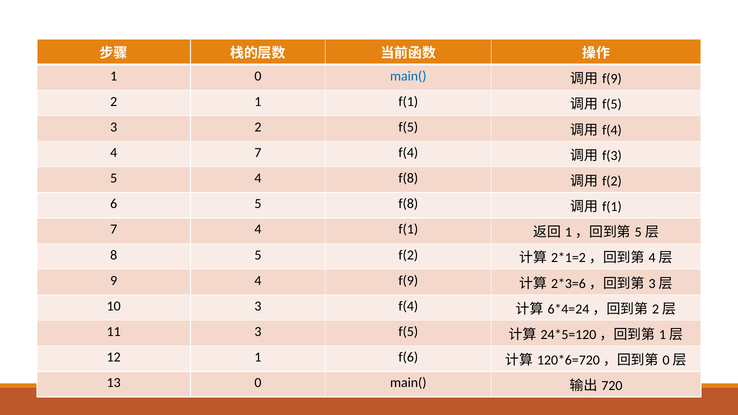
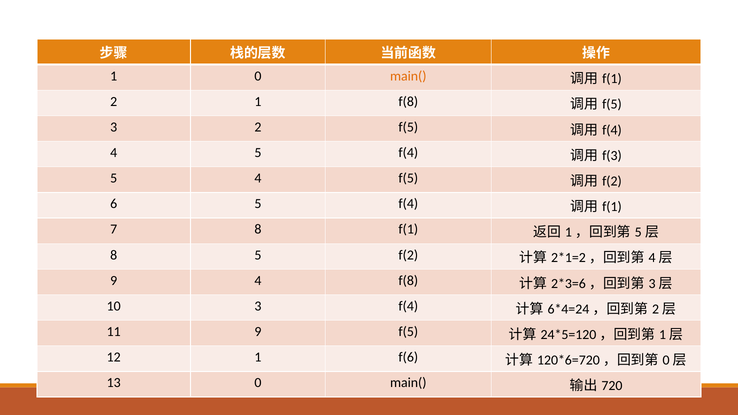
main( colour: blue -> orange (408, 76)
f(9: f(9 -> f(1 (612, 79)
1 f(1: f(1 -> f(8 (408, 102)
4 7: 7 -> 5 (258, 153)
4 f(8: f(8 -> f(5 (408, 178)
6 5 f(8: f(8 -> f(4 (408, 204)
7 4: 4 -> 8 (258, 229)
4 f(9: f(9 -> f(8 (408, 281)
11 3: 3 -> 9 (258, 332)
